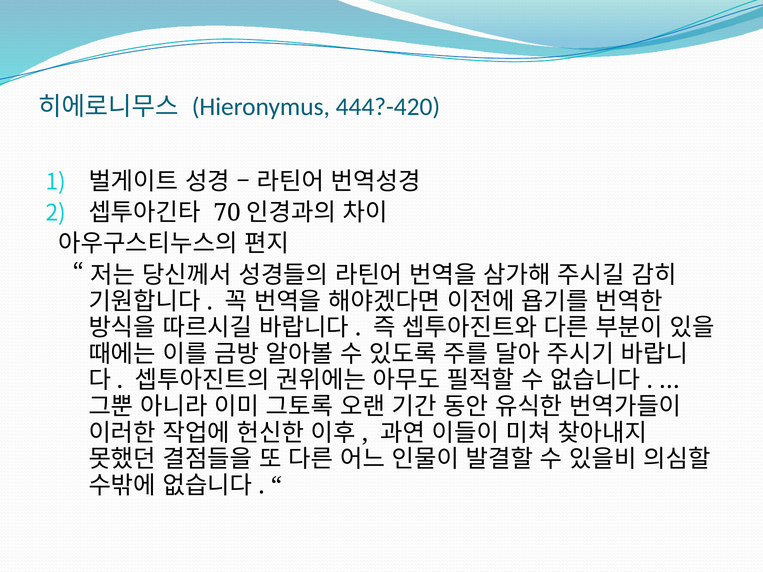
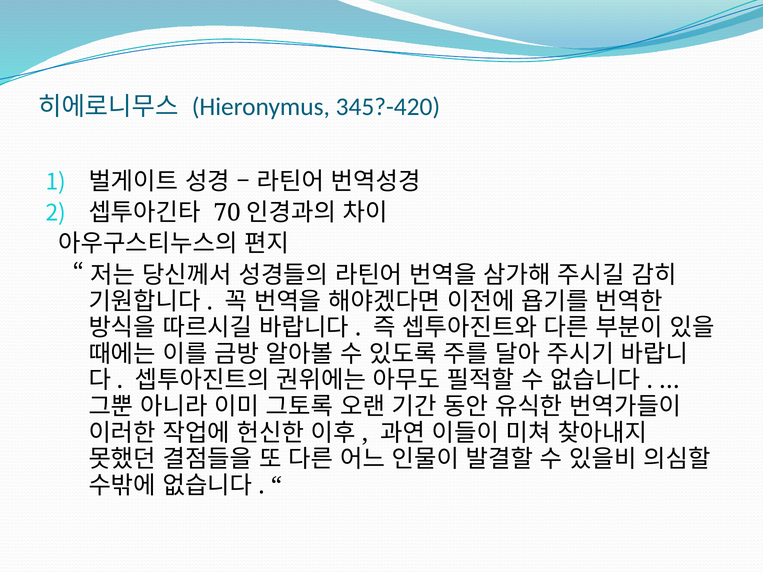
444?-420: 444?-420 -> 345?-420 (388, 107)
